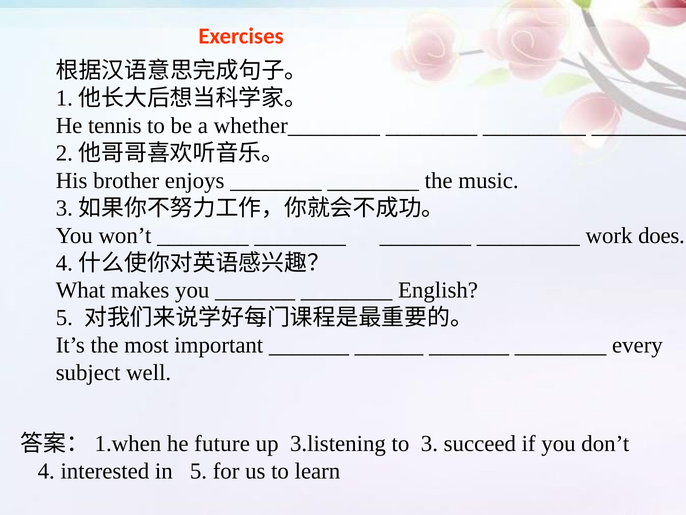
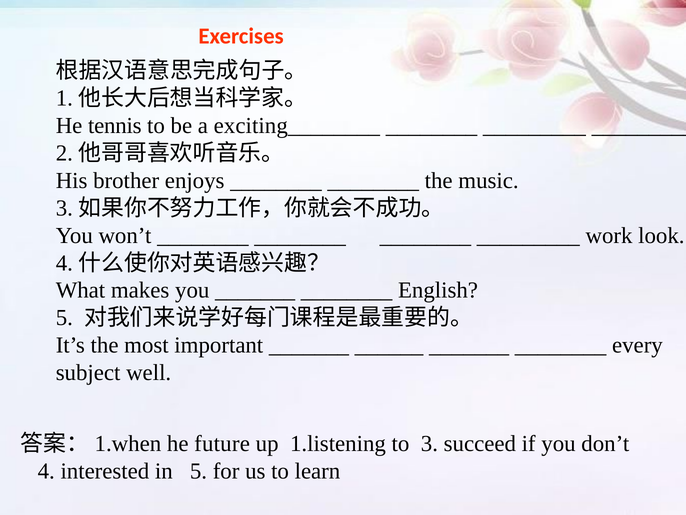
whether________: whether________ -> exciting________ (297, 126)
does: does -> look (661, 235)
3.listening: 3.listening -> 1.listening (338, 443)
